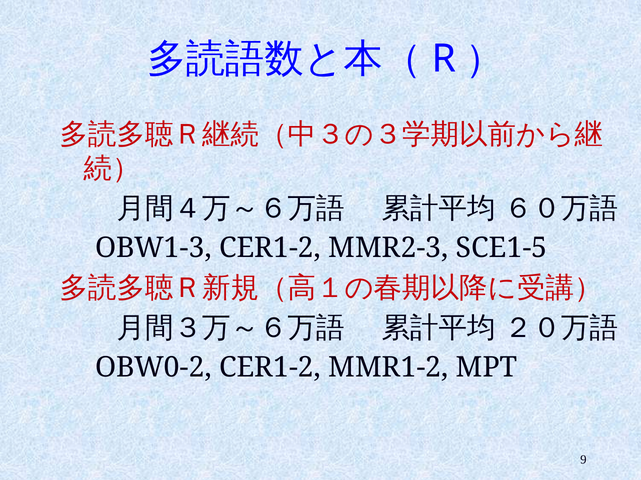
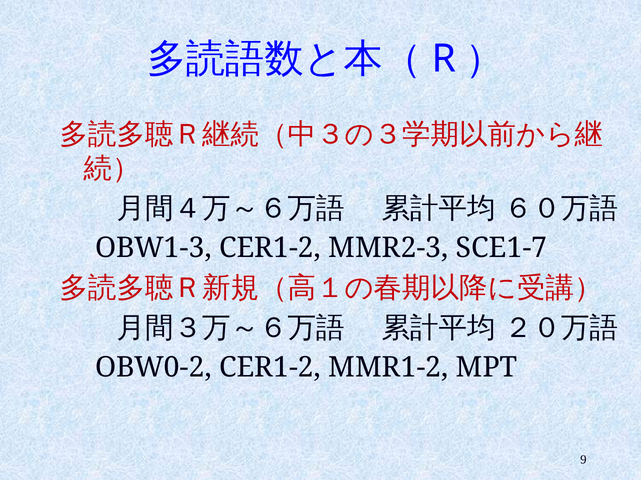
SCE1-5: SCE1-5 -> SCE1-7 (502, 248)
